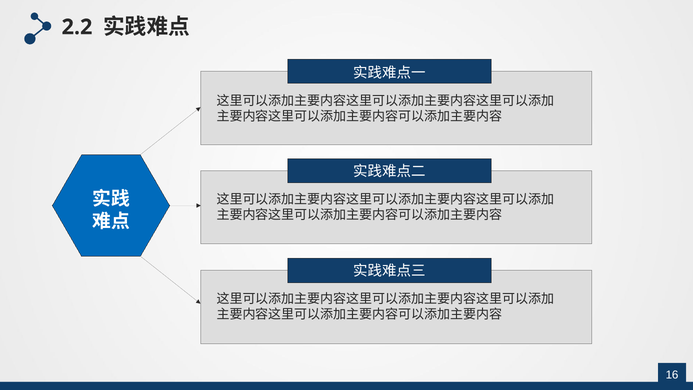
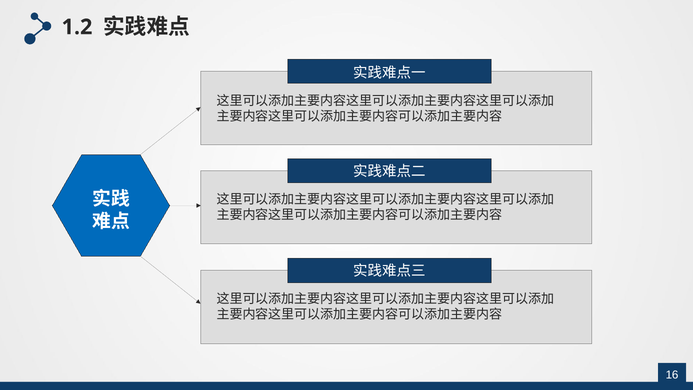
2.2: 2.2 -> 1.2 (77, 27)
